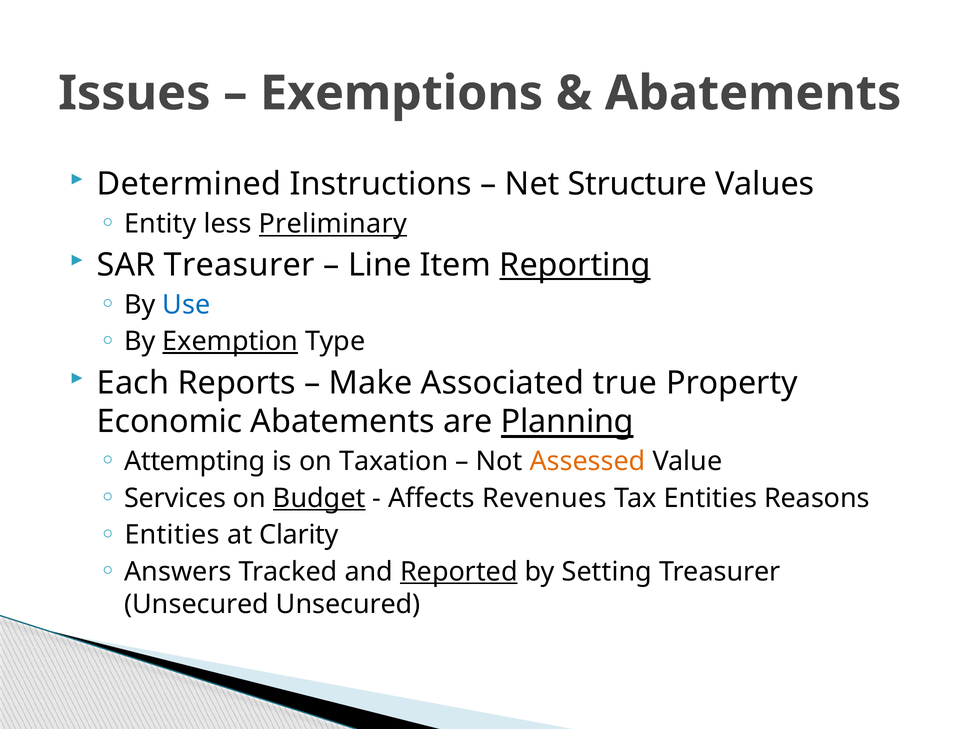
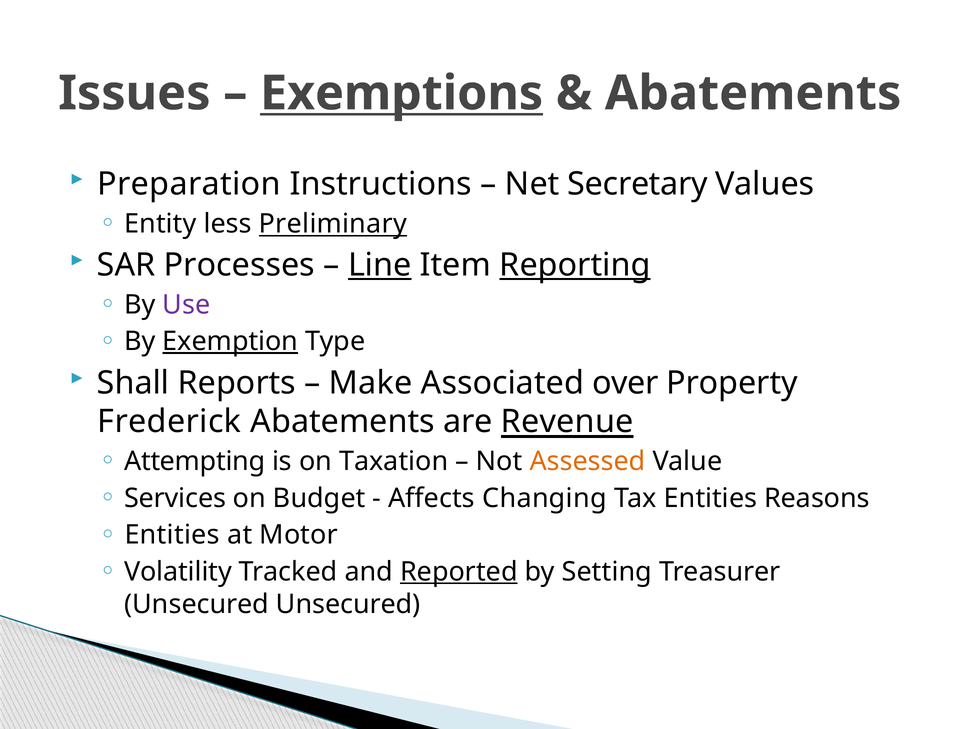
Exemptions underline: none -> present (402, 93)
Determined: Determined -> Preparation (189, 184)
Structure: Structure -> Secretary (638, 184)
SAR Treasurer: Treasurer -> Processes (239, 265)
Line underline: none -> present (380, 265)
Use colour: blue -> purple (186, 304)
Each: Each -> Shall (133, 382)
true: true -> over (625, 382)
Economic: Economic -> Frederick (169, 421)
Planning: Planning -> Revenue (567, 421)
Budget underline: present -> none (319, 498)
Revenues: Revenues -> Changing (544, 498)
Clarity: Clarity -> Motor (299, 534)
Answers: Answers -> Volatility (178, 571)
